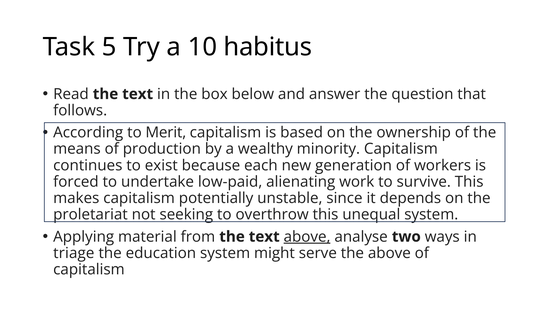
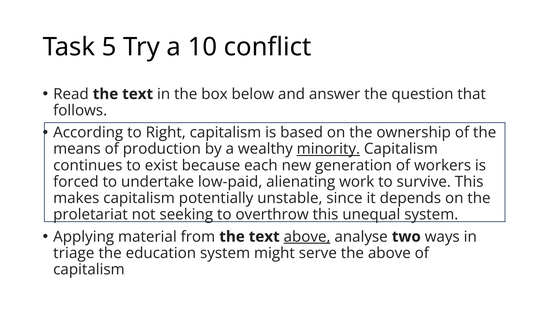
habitus: habitus -> conflict (268, 47)
Merit: Merit -> Right (166, 133)
minority underline: none -> present (328, 149)
